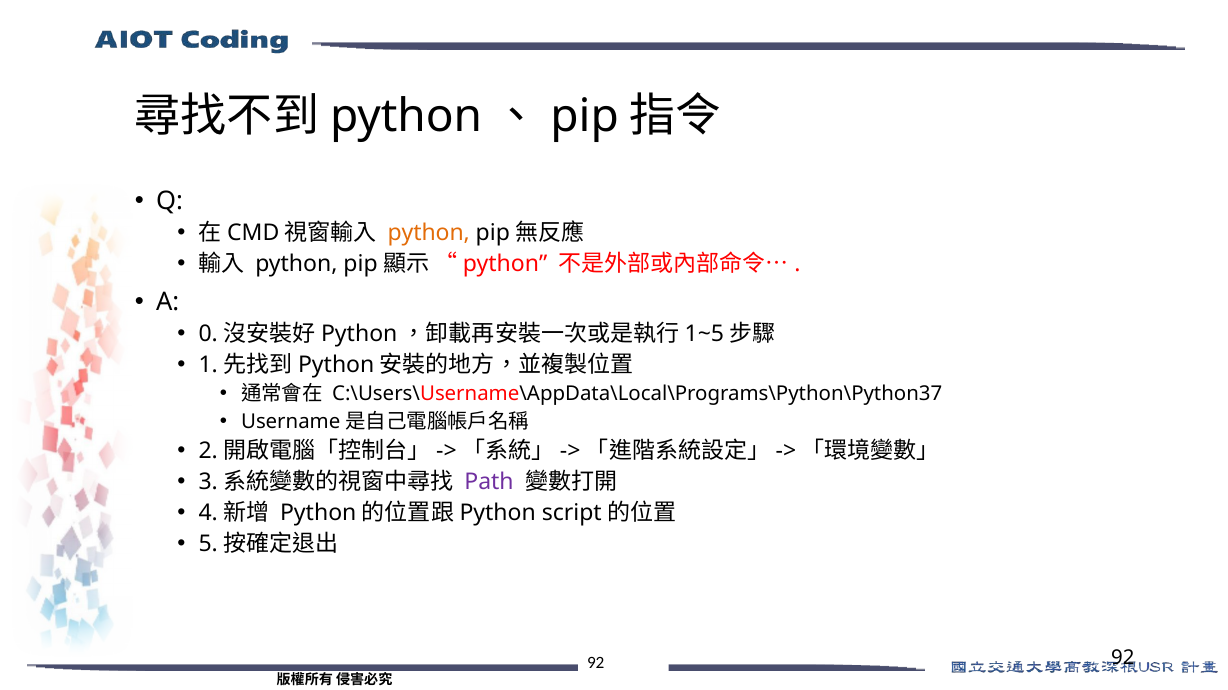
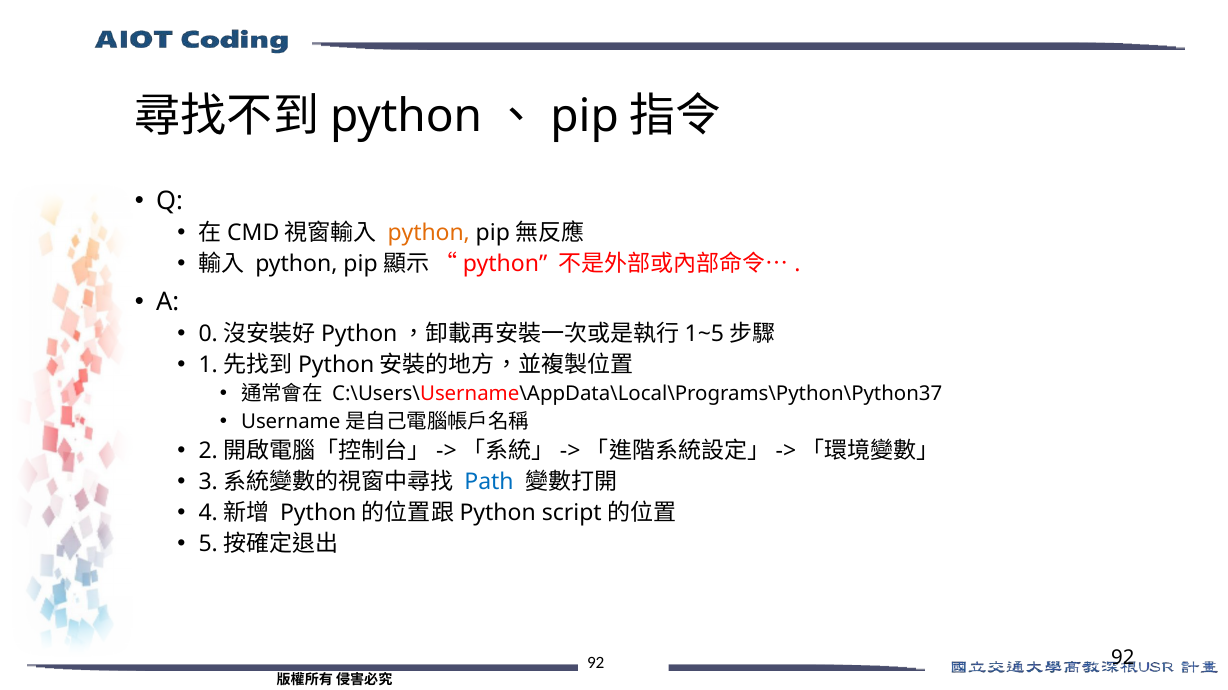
Path colour: purple -> blue (489, 482)
